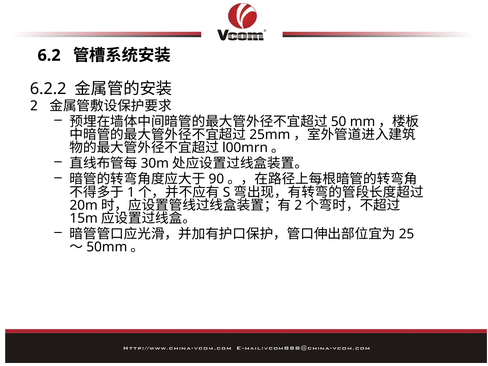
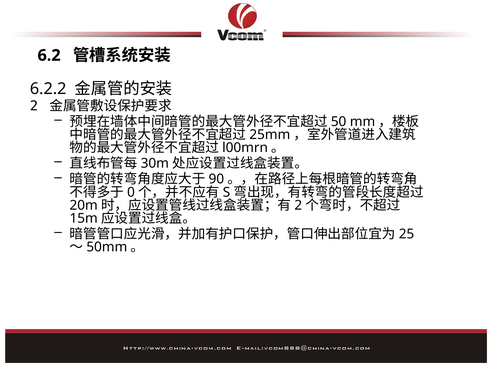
1: 1 -> 0 (131, 192)
